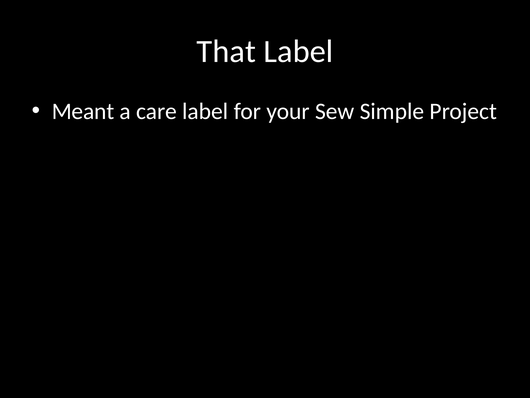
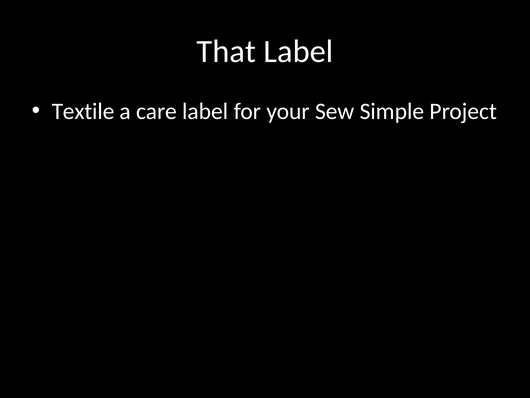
Meant: Meant -> Textile (83, 111)
